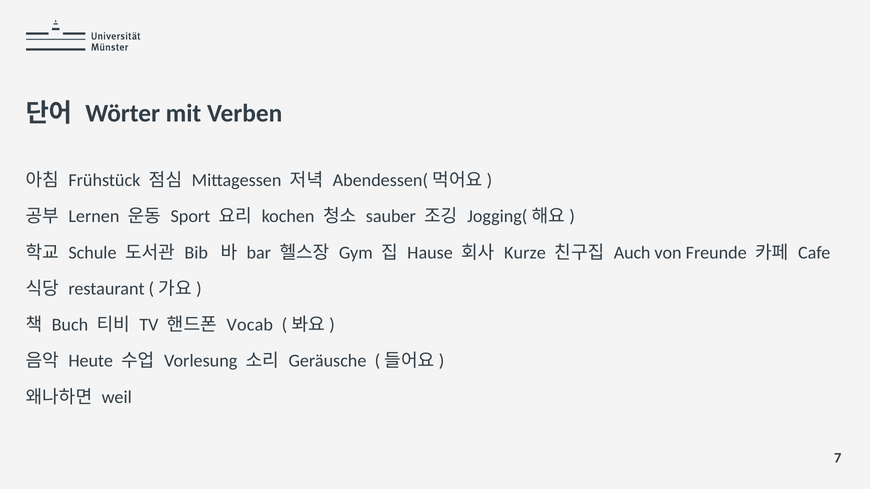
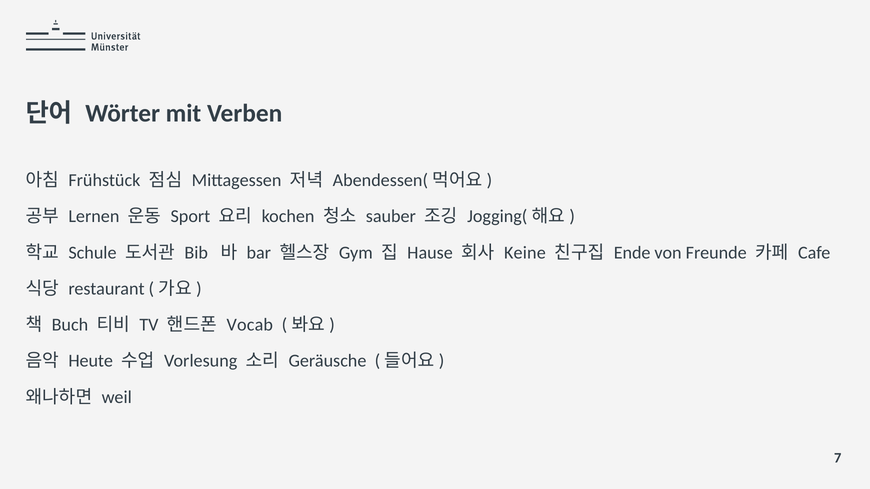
Kurze: Kurze -> Keine (525, 252)
Auch: Auch -> Ende (632, 252)
